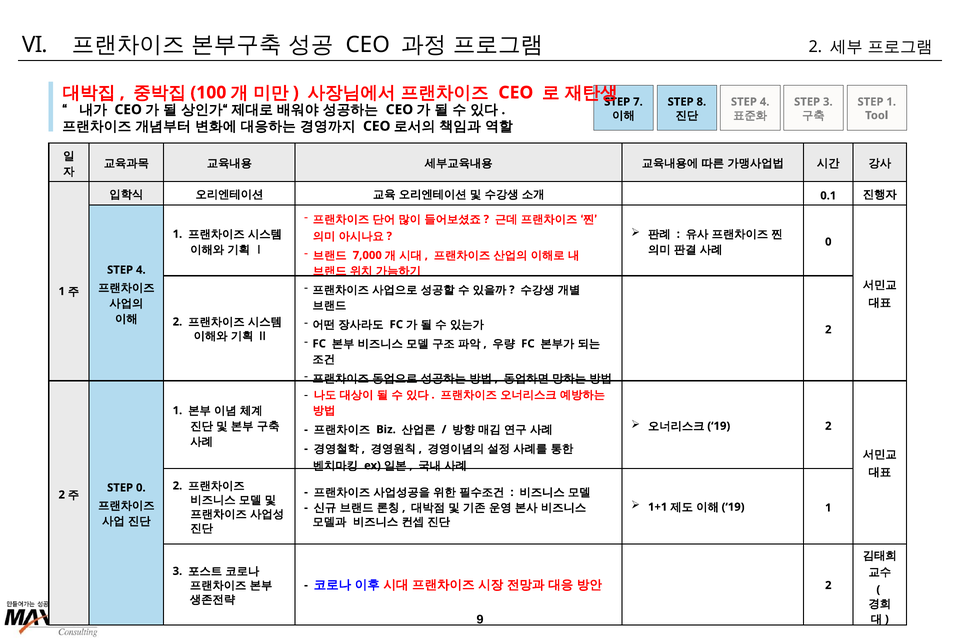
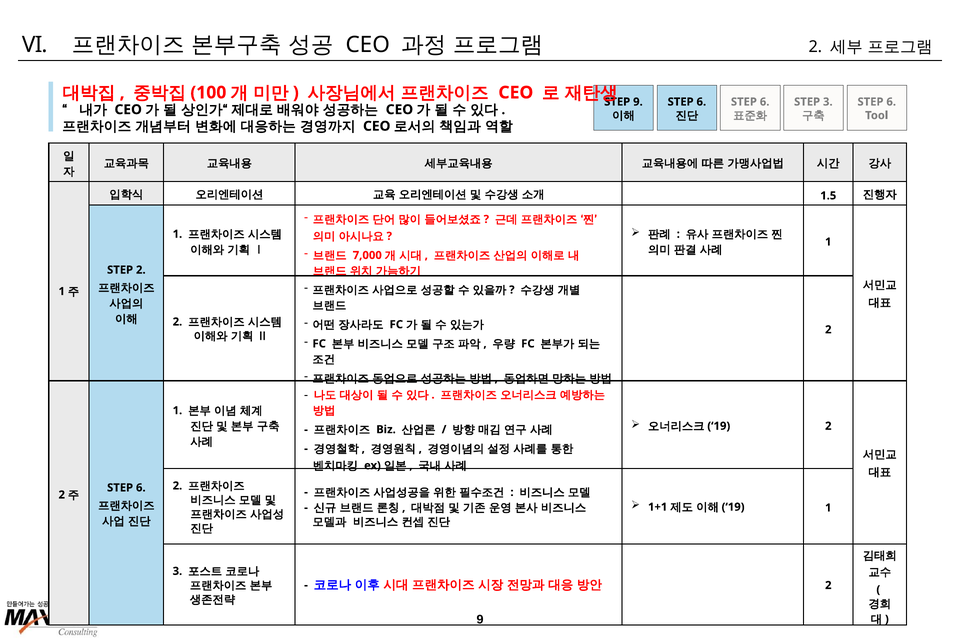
STEP 7: 7 -> 9 (638, 102)
8: 8 -> 6 (701, 102)
4: 4 -> 6 (765, 102)
1: 1 -> 6 (891, 102)
0.1: 0.1 -> 1.5 (828, 196)
0: 0 -> 1 (828, 242)
4: 4 -> 2 (141, 270)
0: 0 -> 6 (141, 487)
